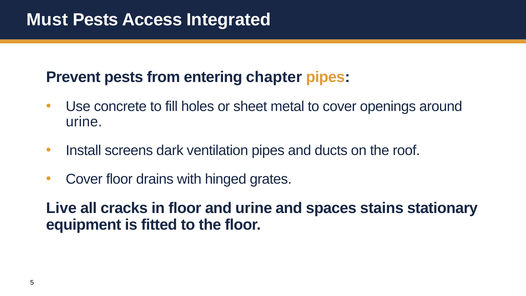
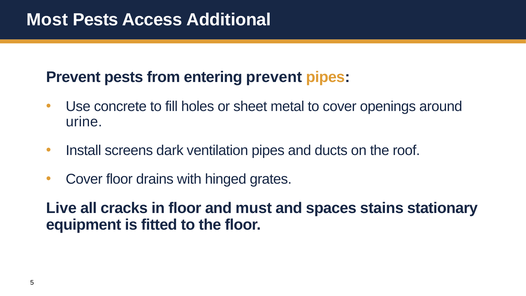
Must: Must -> Most (47, 20)
Integrated: Integrated -> Additional (229, 20)
entering chapter: chapter -> prevent (274, 77)
and urine: urine -> must (254, 208)
